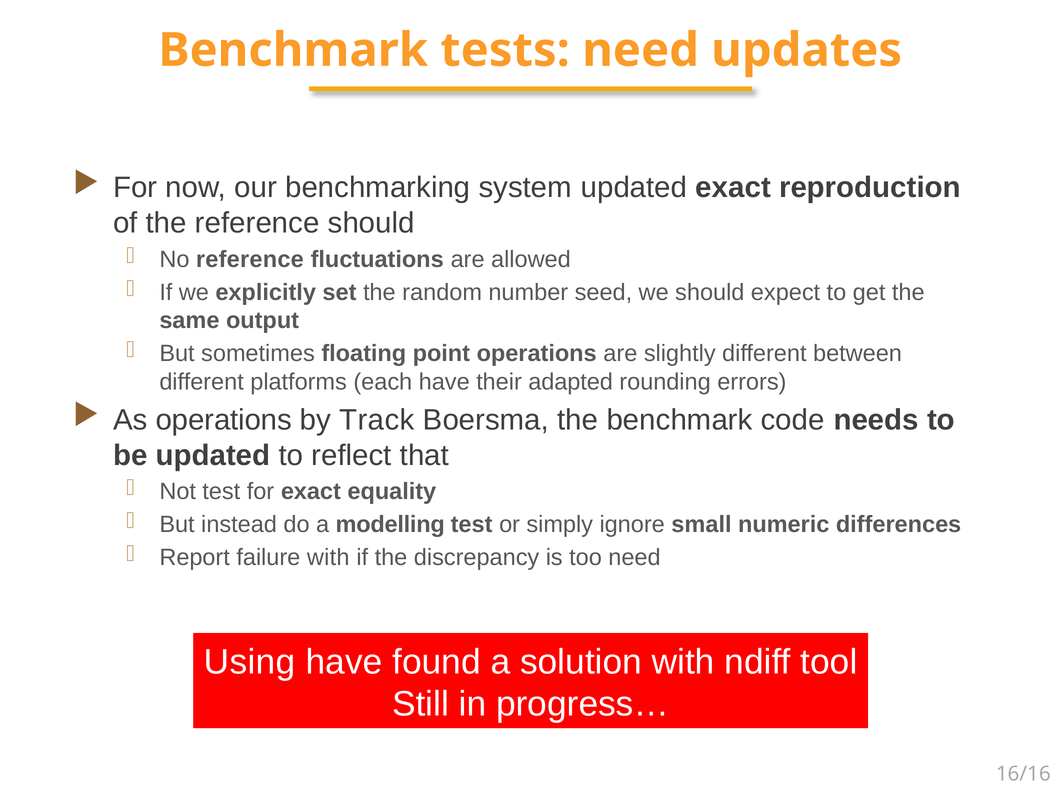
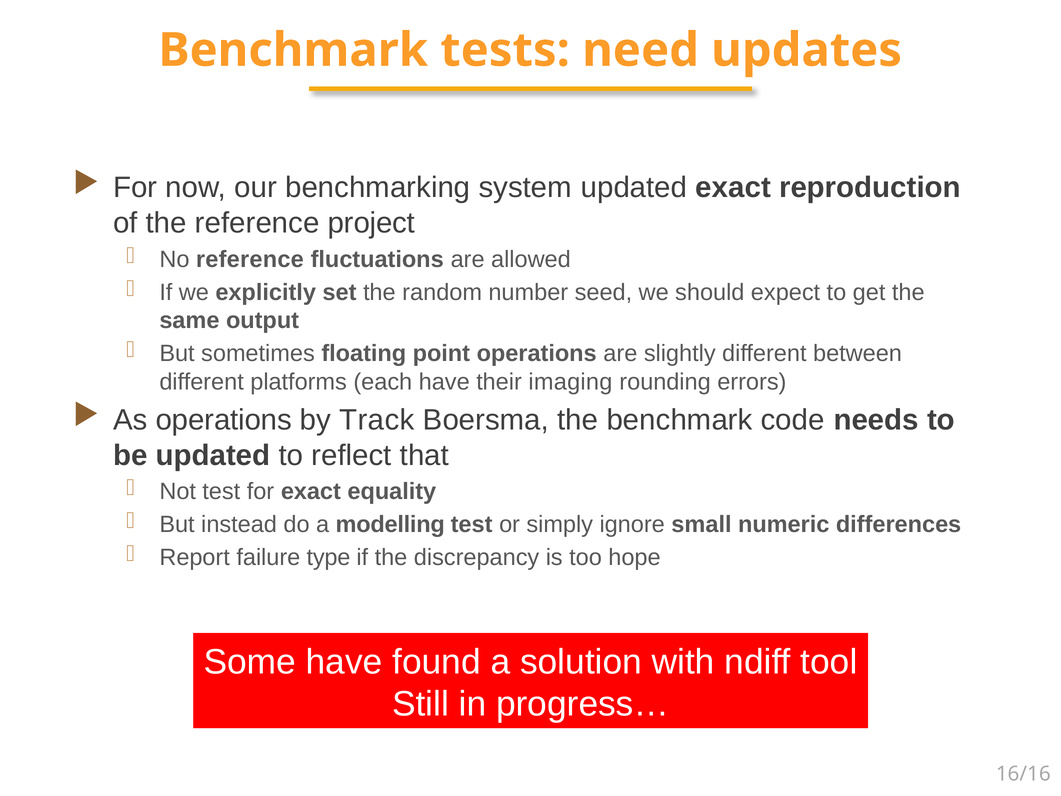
reference should: should -> project (371, 223)
adapted: adapted -> imaging (570, 382)
failure with: with -> type (328, 557)
too need: need -> hope (634, 557)
Using: Using -> Some (250, 662)
